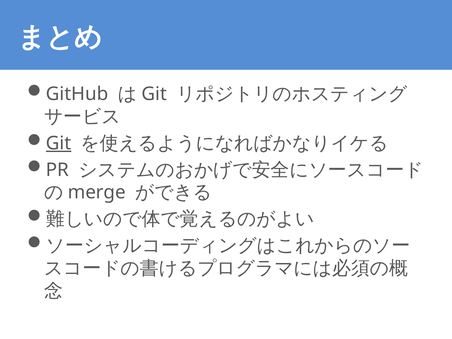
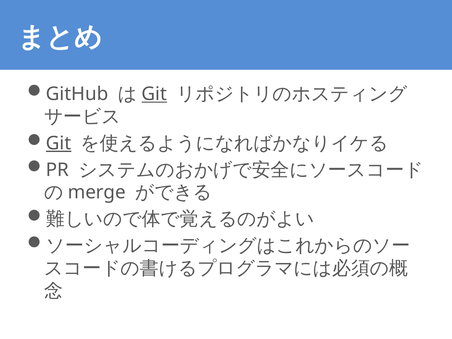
Git underline: none -> present (154, 94)
